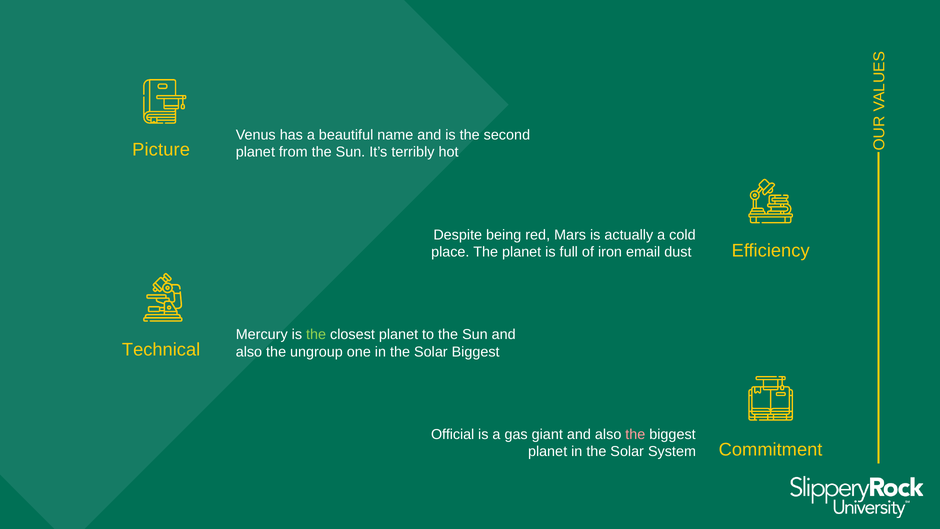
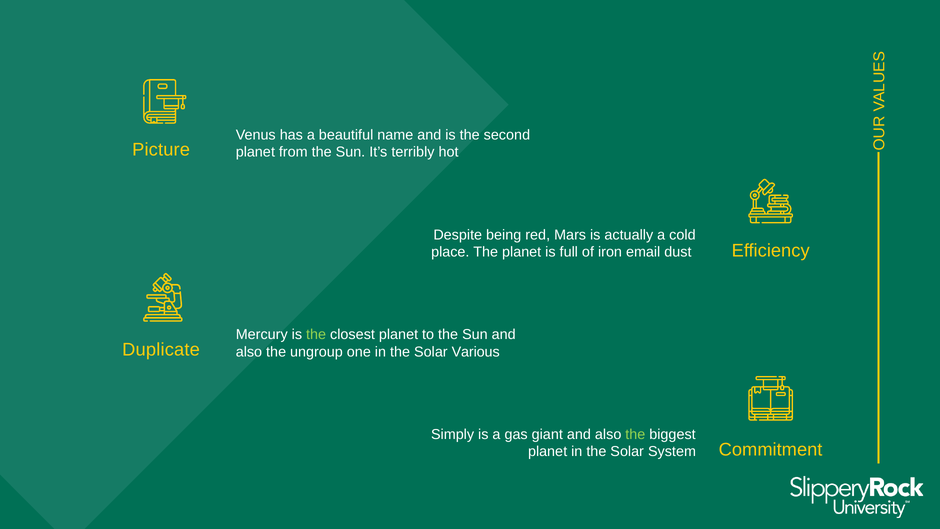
Technical: Technical -> Duplicate (161, 349)
Solar Biggest: Biggest -> Various (476, 352)
Official: Official -> Simply (453, 434)
the colour: pink -> light green (635, 434)
